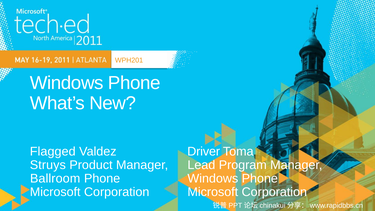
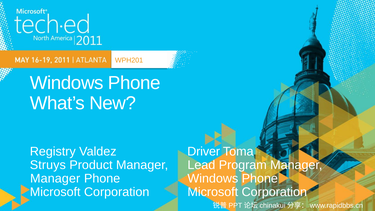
Flagged: Flagged -> Registry (53, 151)
Ballroom: Ballroom -> Manager (55, 178)
